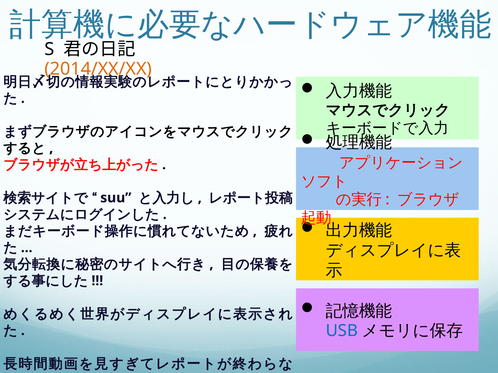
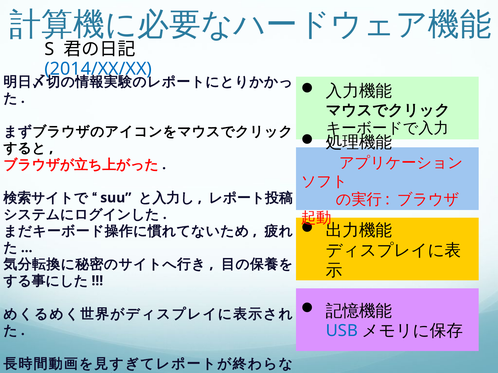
2014/XX/XX colour: orange -> blue (98, 69)
